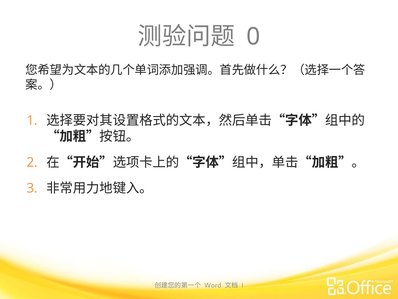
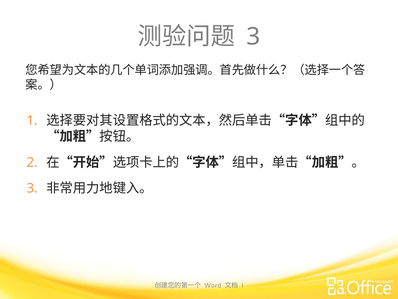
0: 0 -> 3 (253, 36)
